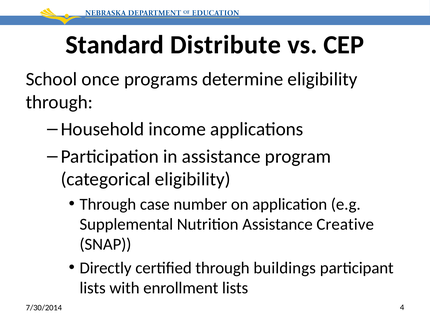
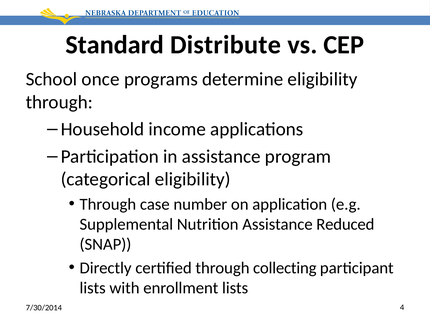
Creative: Creative -> Reduced (345, 225)
buildings: buildings -> collecting (285, 268)
